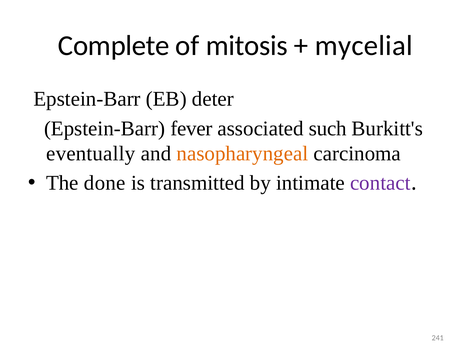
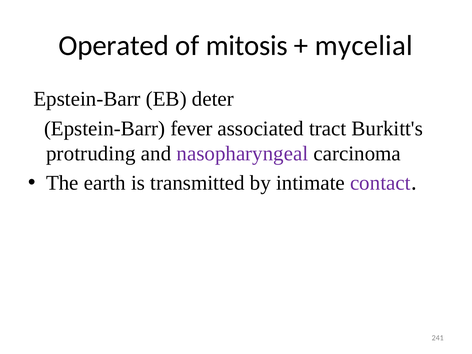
Complete: Complete -> Operated (114, 46)
such: such -> tract (328, 128)
eventually: eventually -> protruding (91, 154)
nasopharyngeal colour: orange -> purple (242, 154)
done: done -> earth (105, 183)
